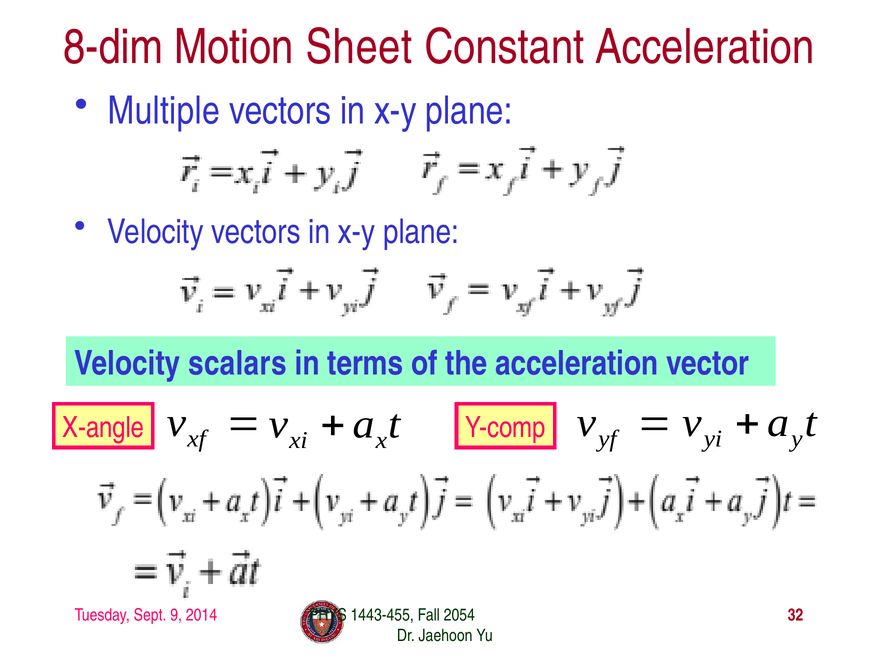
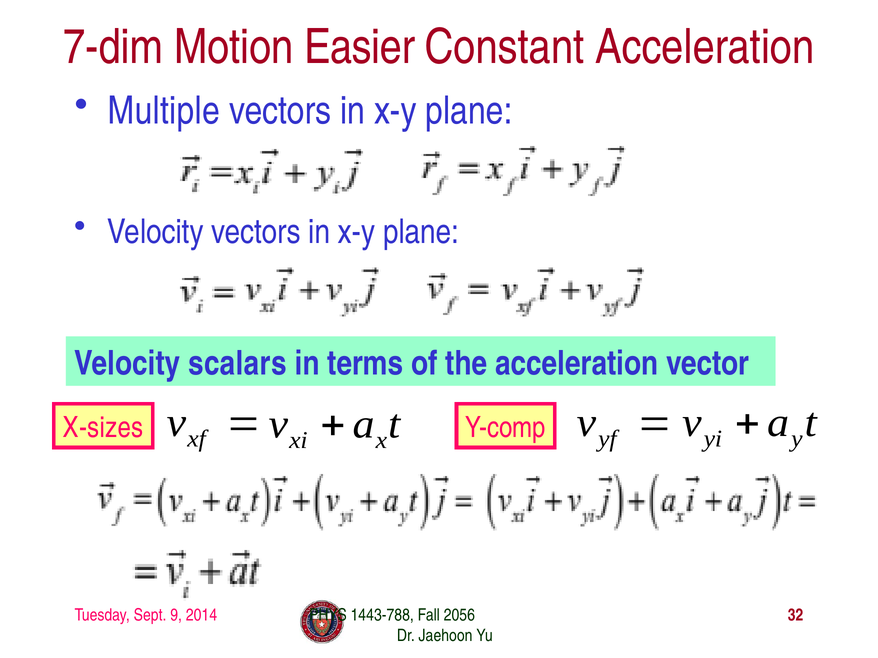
8-dim: 8-dim -> 7-dim (113, 47)
Sheet: Sheet -> Easier (359, 47)
X-angle: X-angle -> X-sizes (103, 428)
1443-455: 1443-455 -> 1443-788 (382, 616)
2054: 2054 -> 2056 (459, 616)
